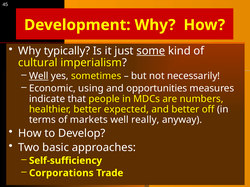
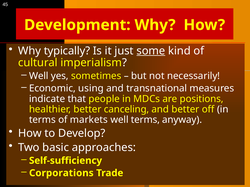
Well underline: present -> none (39, 76)
opportunities: opportunities -> transnational (157, 89)
numbers: numbers -> positions (202, 99)
expected: expected -> canceling (127, 110)
well really: really -> terms (145, 120)
